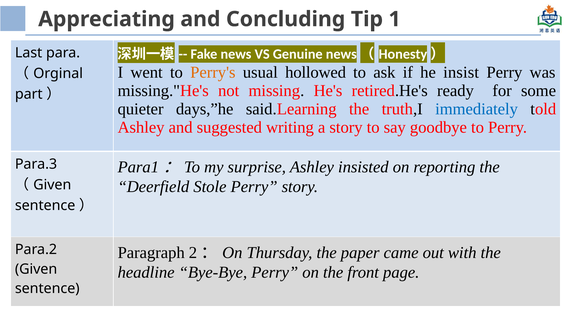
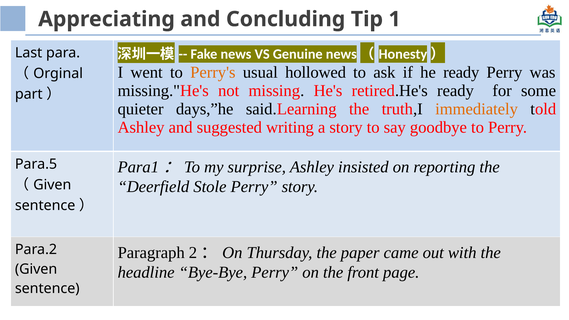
he insist: insist -> ready (461, 72)
immediately colour: blue -> orange (477, 109)
Para.3: Para.3 -> Para.5 (36, 164)
